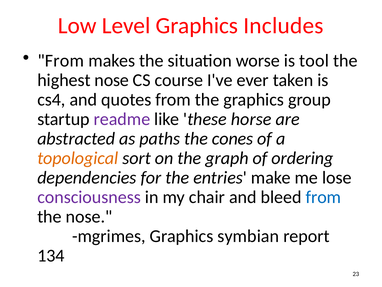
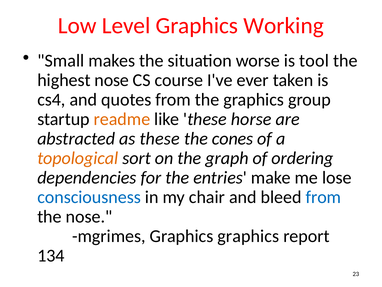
Includes: Includes -> Working (284, 26)
From: From -> Small (61, 60)
readme colour: purple -> orange (122, 119)
as paths: paths -> these (160, 138)
consciousness colour: purple -> blue (89, 197)
Graphics symbian: symbian -> graphics (248, 236)
